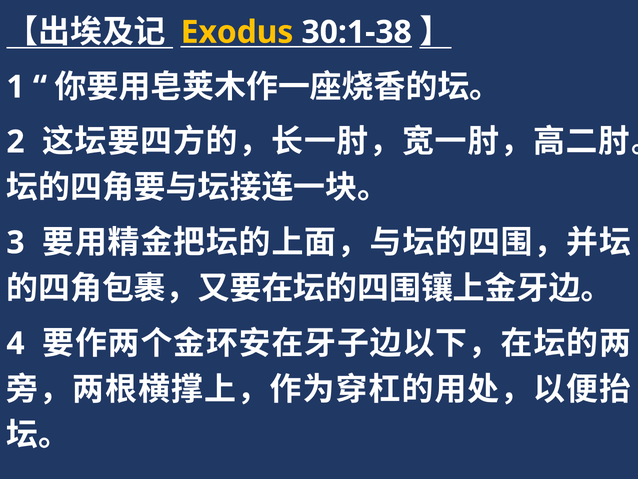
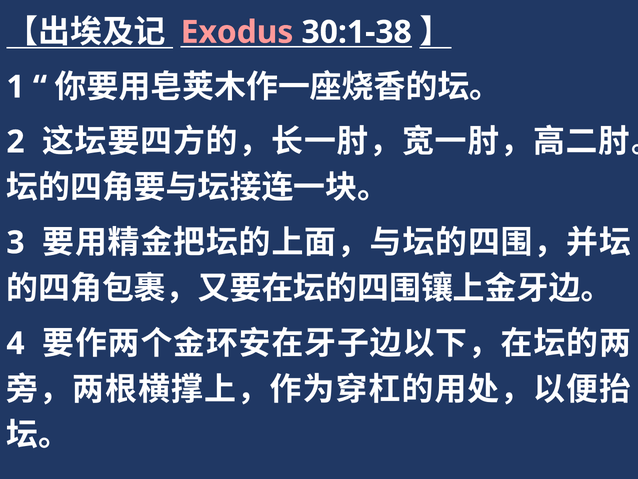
Exodus colour: yellow -> pink (237, 32)
